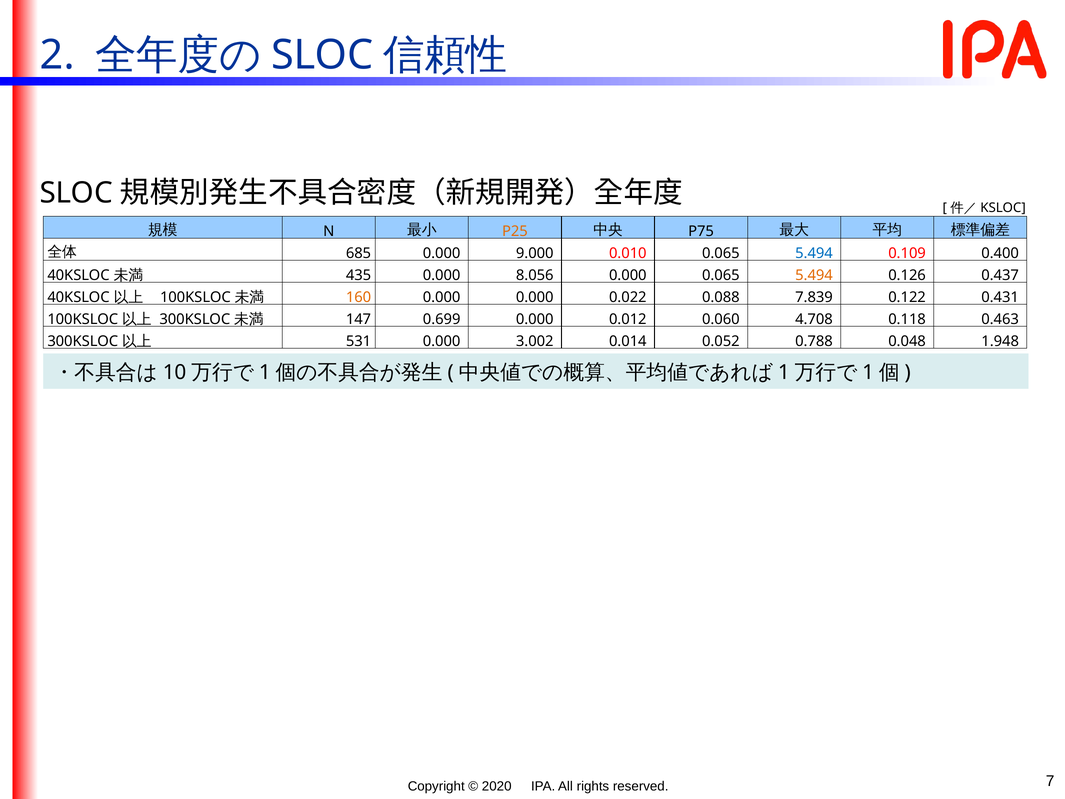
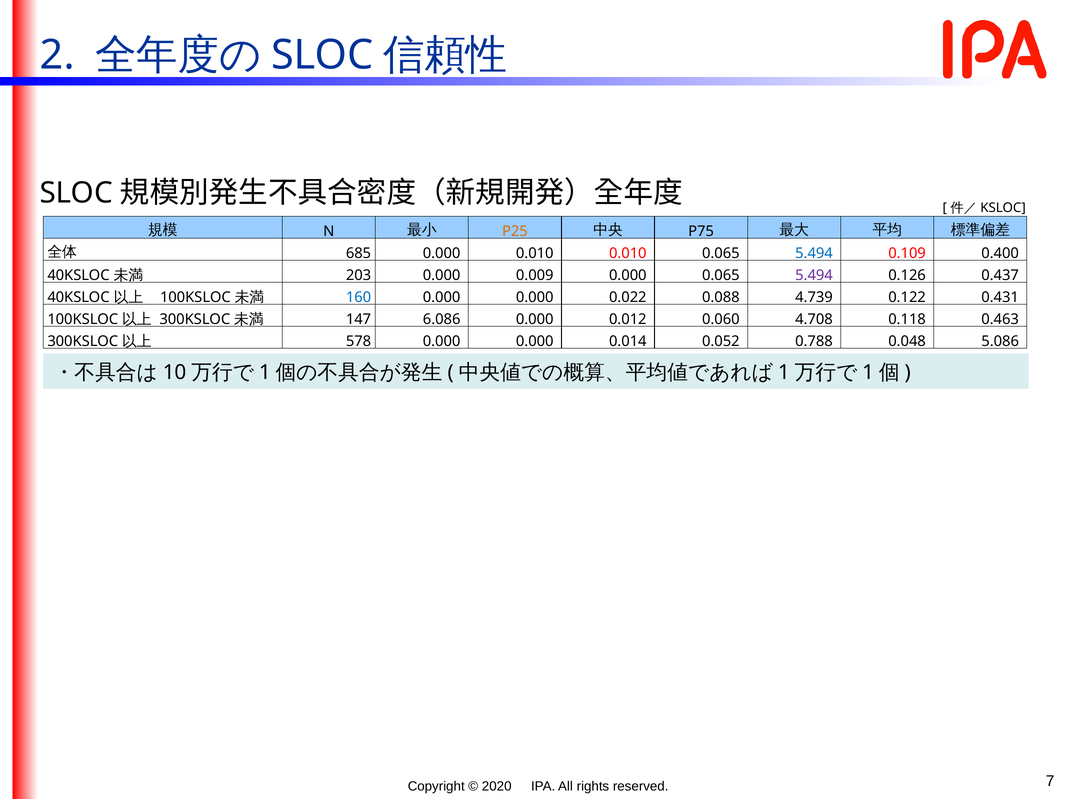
0.000 9.000: 9.000 -> 0.010 (535, 253)
435: 435 -> 203 (359, 275)
8.056: 8.056 -> 0.009 (535, 275)
5.494 colour: orange -> purple (814, 275)
160 colour: orange -> blue (359, 297)
7.839: 7.839 -> 4.739 (814, 297)
0.699: 0.699 -> 6.086 (442, 319)
531: 531 -> 578 (359, 341)
3.002: 3.002 -> 0.000 (535, 341)
1.948: 1.948 -> 5.086 (1000, 341)
